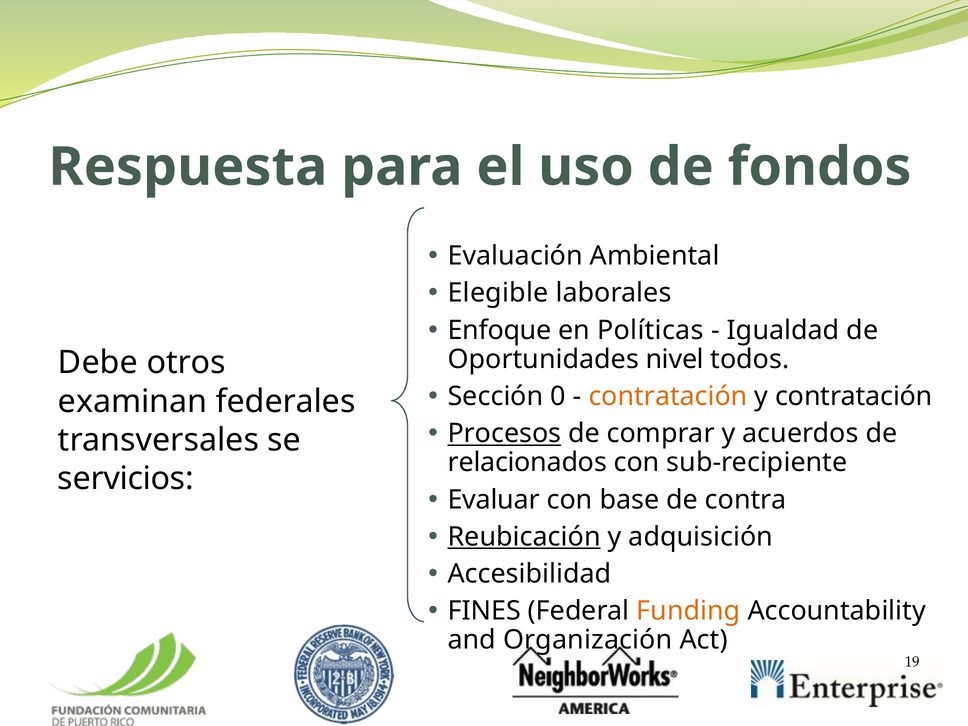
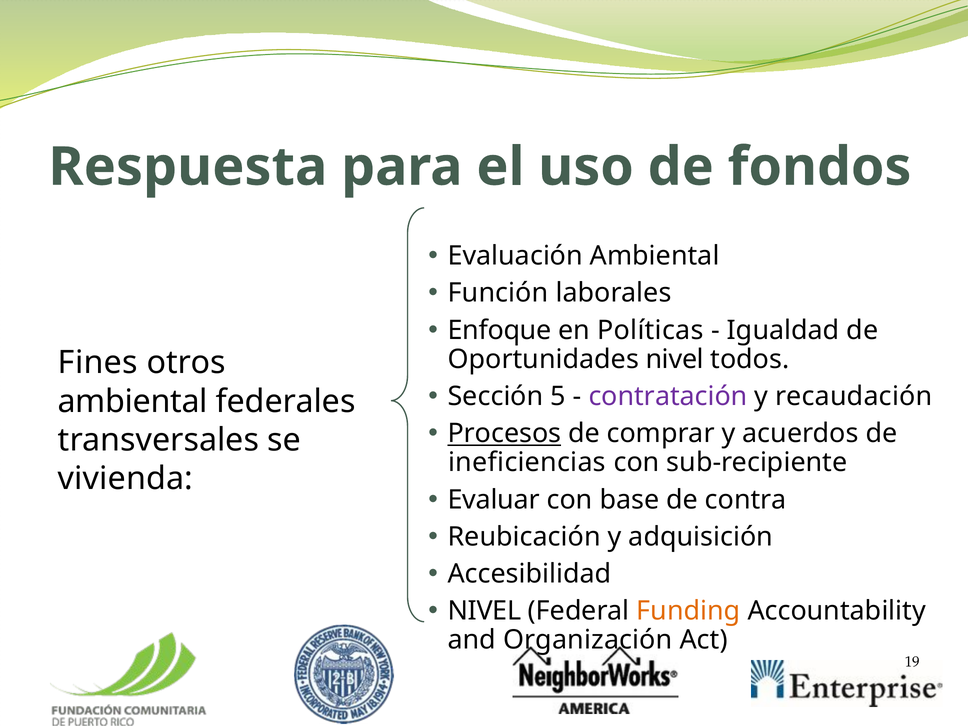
Elegible: Elegible -> Función (498, 293)
Debe: Debe -> Fines (98, 363)
0: 0 -> 5 (558, 396)
contratación colour: orange -> purple (668, 396)
y contratación: contratación -> recaudación (854, 396)
examinan: examinan -> ambiental (133, 401)
relacionados: relacionados -> ineficiencias (527, 463)
servicios: servicios -> vivienda (125, 479)
Reubicación underline: present -> none (524, 537)
FINES: FINES -> NIVEL (484, 611)
